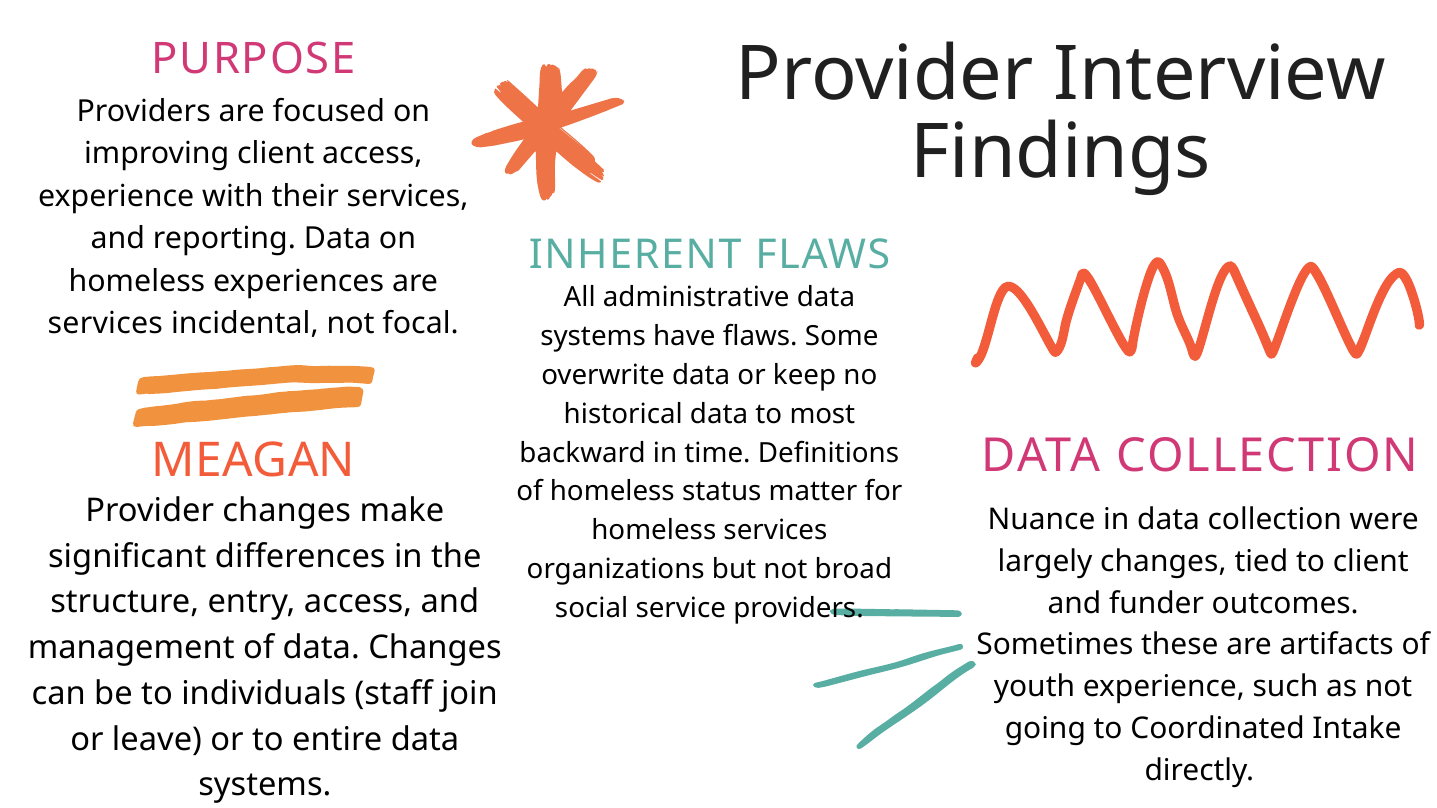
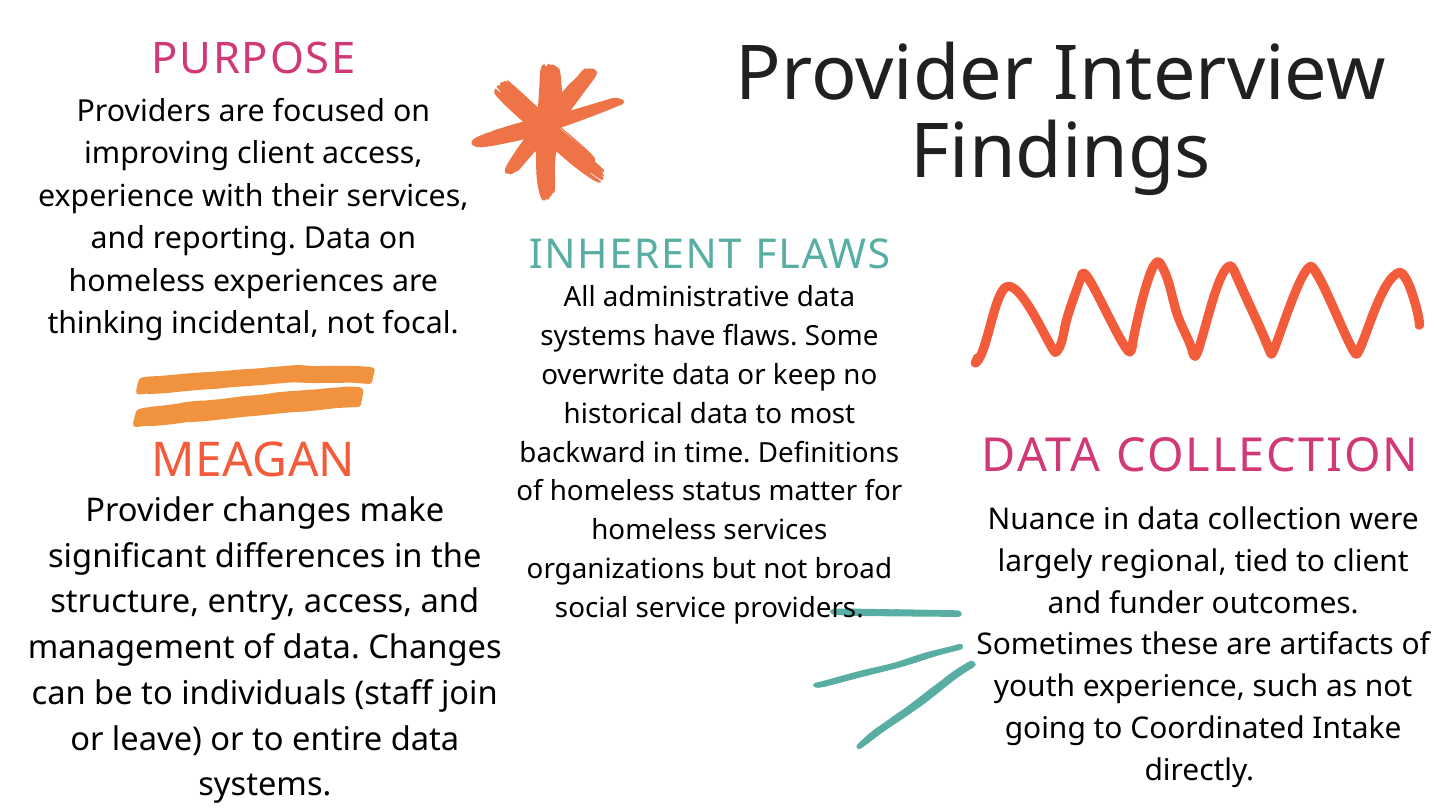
services: services -> thinking (106, 324)
largely changes: changes -> regional (1163, 562)
